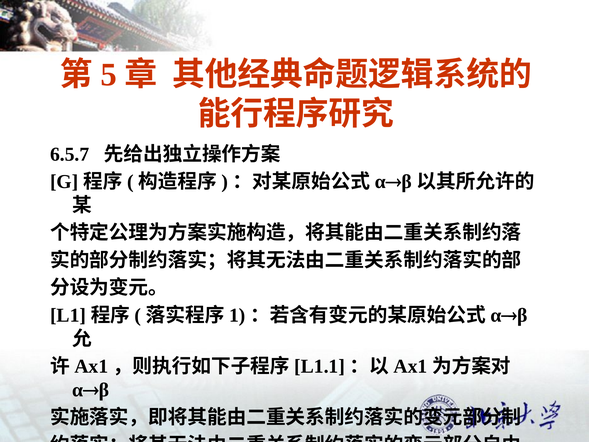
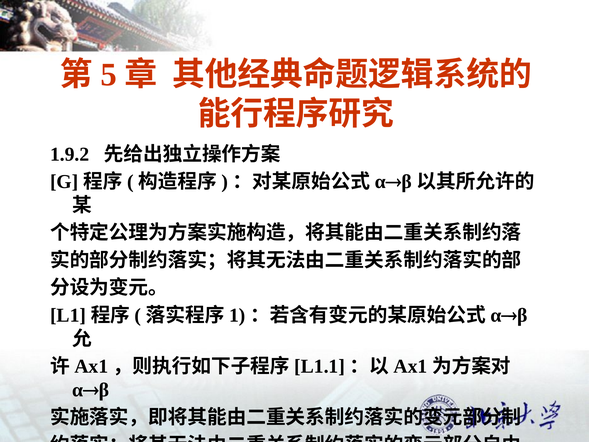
6.5.7: 6.5.7 -> 1.9.2 (70, 154)
